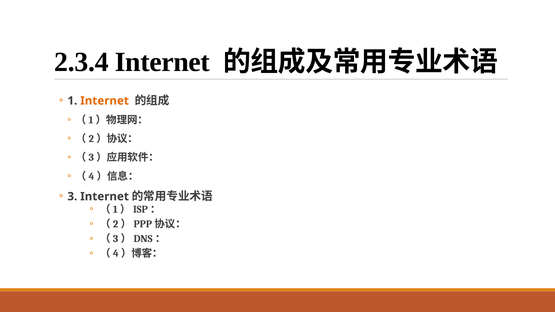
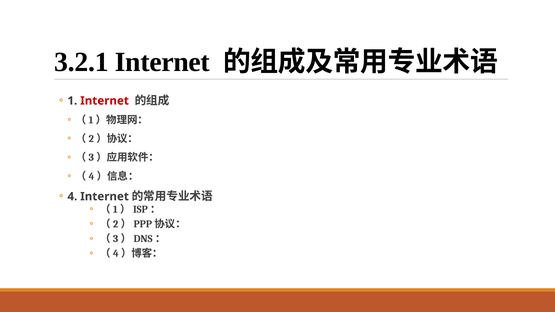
2.3.4: 2.3.4 -> 3.2.1 (81, 62)
Internet colour: orange -> red (105, 101)
3: 3 -> 4 (72, 197)
